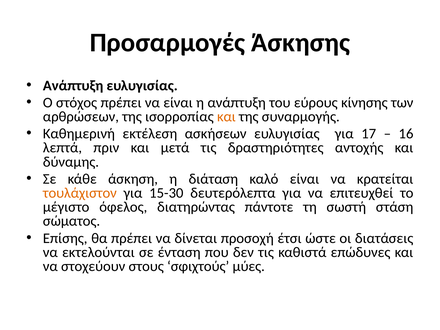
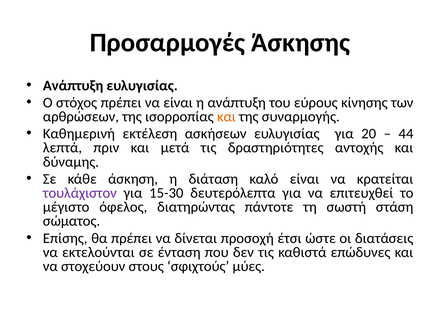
17: 17 -> 20 (369, 134)
16: 16 -> 44 (406, 134)
τουλάχιστον colour: orange -> purple (80, 193)
